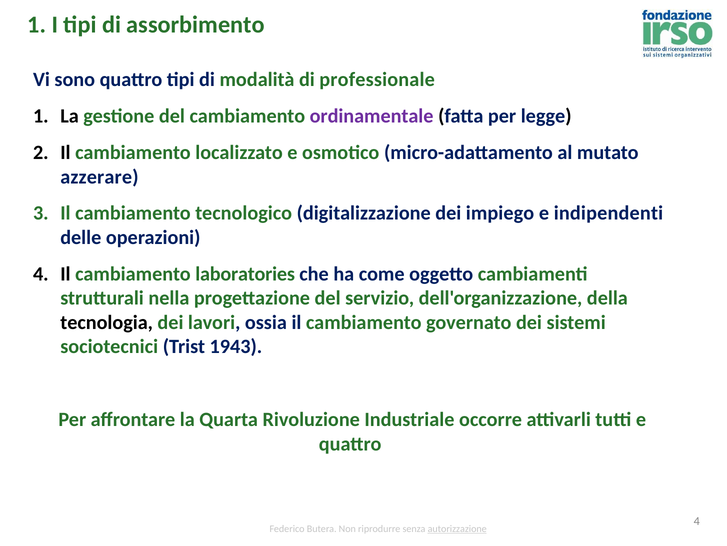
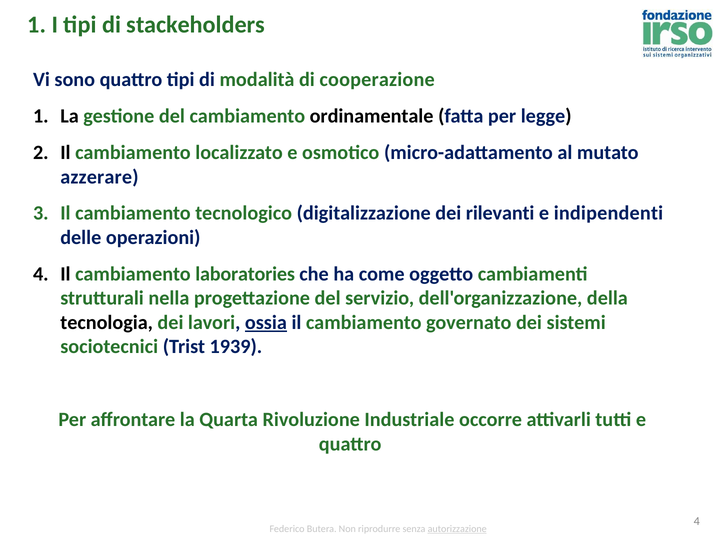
assorbimento: assorbimento -> stackeholders (196, 24)
professionale: professionale -> cooperazione (377, 80)
ordinamentale colour: purple -> black (372, 116)
impiego: impiego -> rilevanti (500, 213)
ossia underline: none -> present (266, 322)
1943: 1943 -> 1939 (236, 346)
